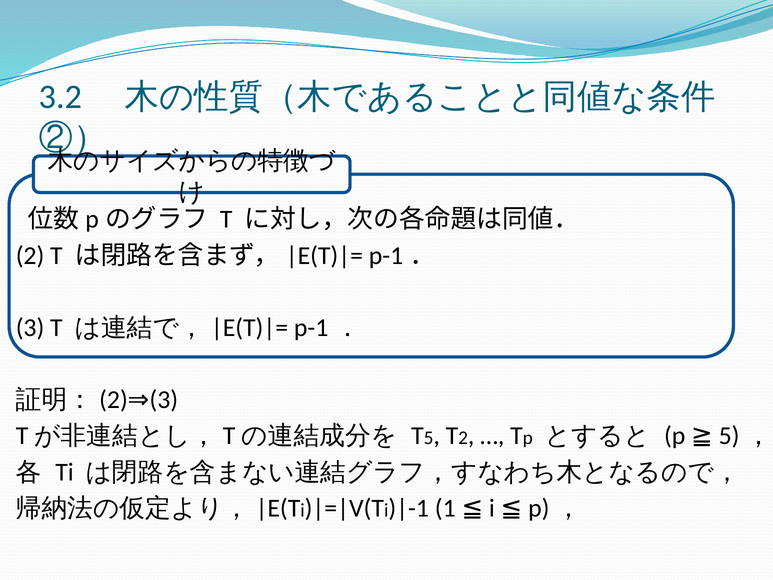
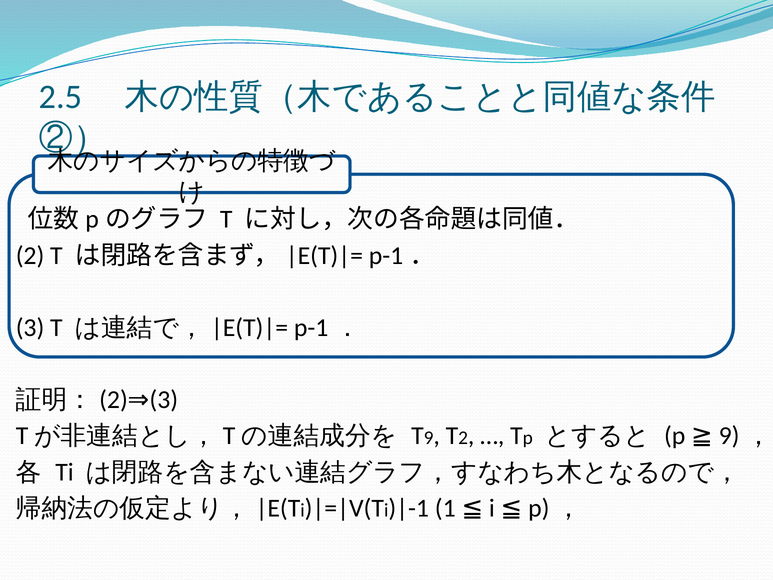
3.2: 3.2 -> 2.5 (60, 97)
T 5: 5 -> 9 (429, 438)
p 5: 5 -> 9 (729, 436)
